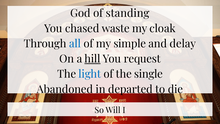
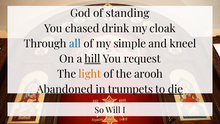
waste: waste -> drink (116, 28)
delay: delay -> kneel (183, 44)
light colour: blue -> orange (90, 74)
single: single -> arooh (148, 74)
departed: departed -> trumpets (130, 89)
die underline: none -> present (175, 89)
